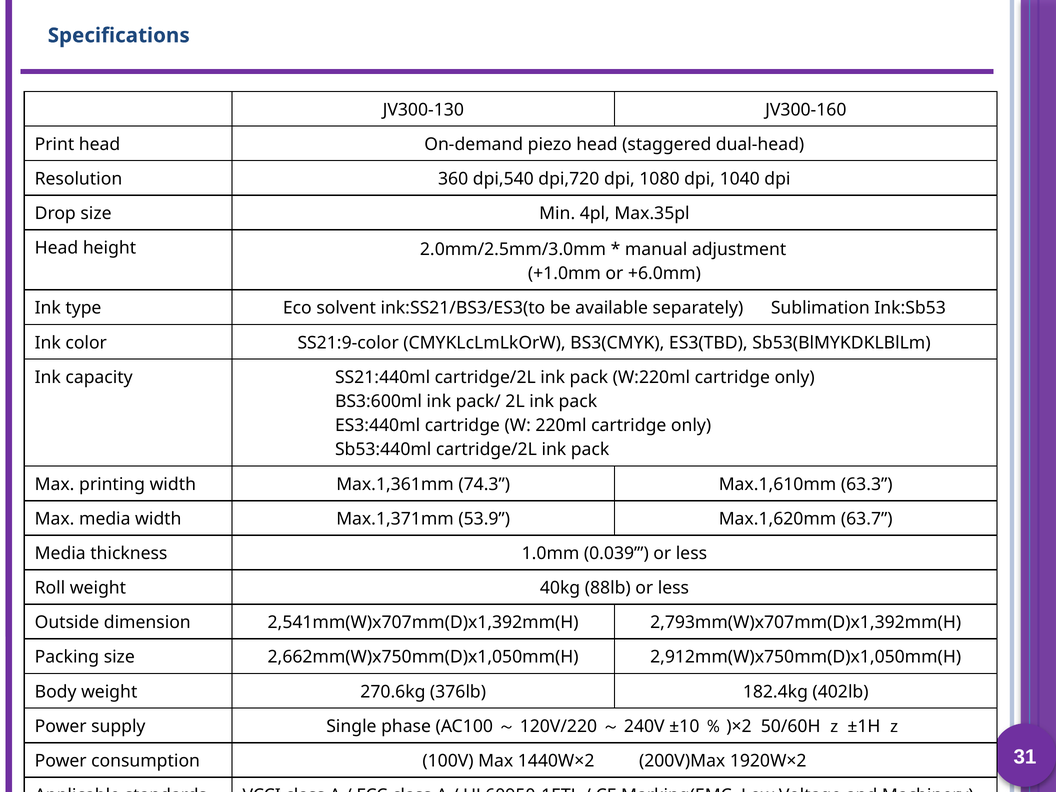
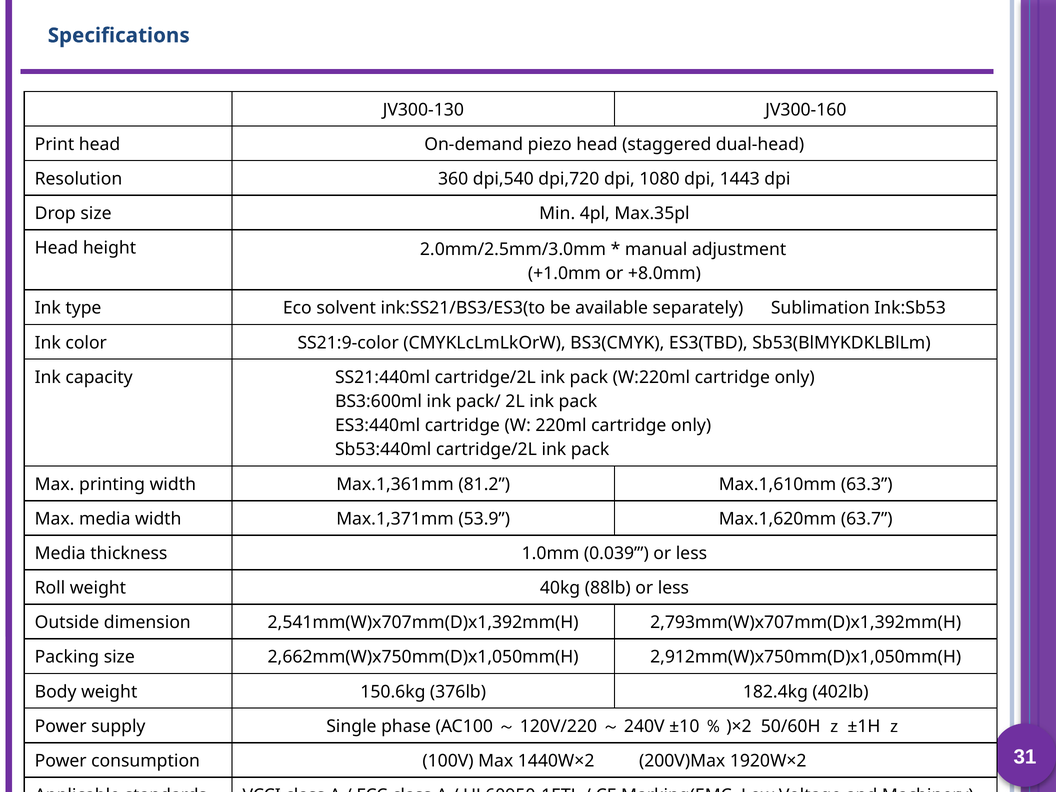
1040: 1040 -> 1443 (740, 179)
+6.0mm: +6.0mm -> +8.0mm (664, 274)
74.3: 74.3 -> 81.2 (484, 484)
270.6kg: 270.6kg -> 150.6kg (393, 692)
